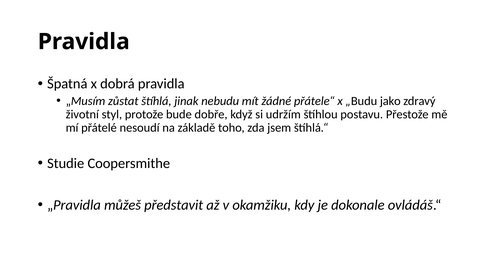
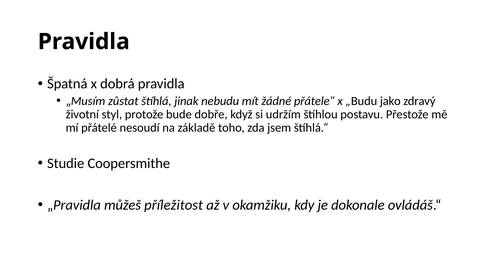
představit: představit -> příležitost (174, 205)
